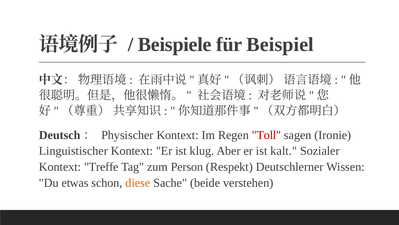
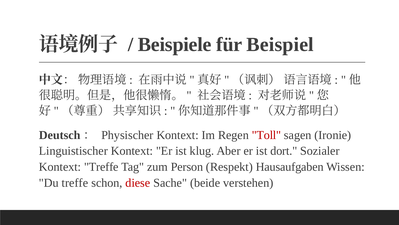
kalt: kalt -> dort (284, 151)
Deutschlerner: Deutschlerner -> Hausaufgaben (290, 167)
Du etwas: etwas -> treffe (75, 182)
diese colour: orange -> red (138, 182)
